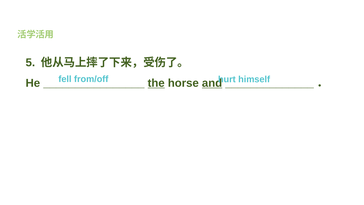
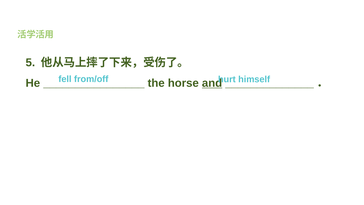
the underline: present -> none (156, 83)
